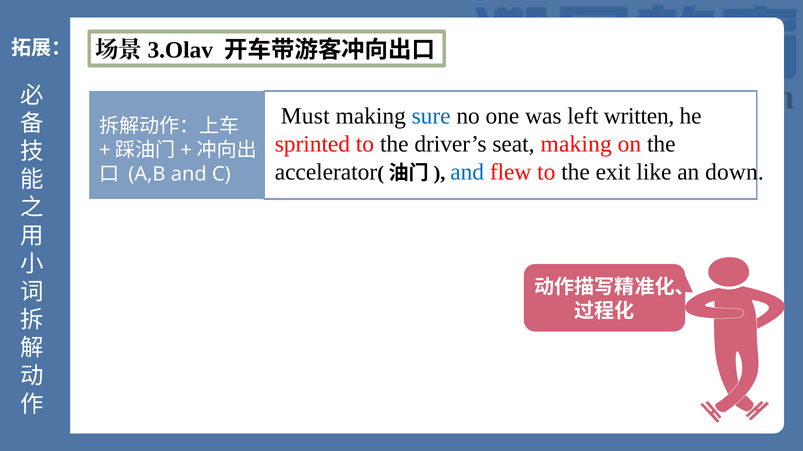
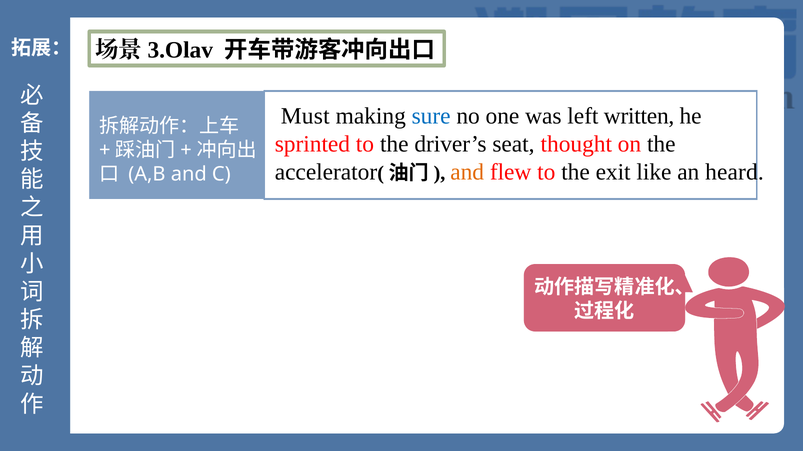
seat making: making -> thought (576, 144)
and colour: blue -> orange (467, 172)
down: down -> heard (734, 172)
